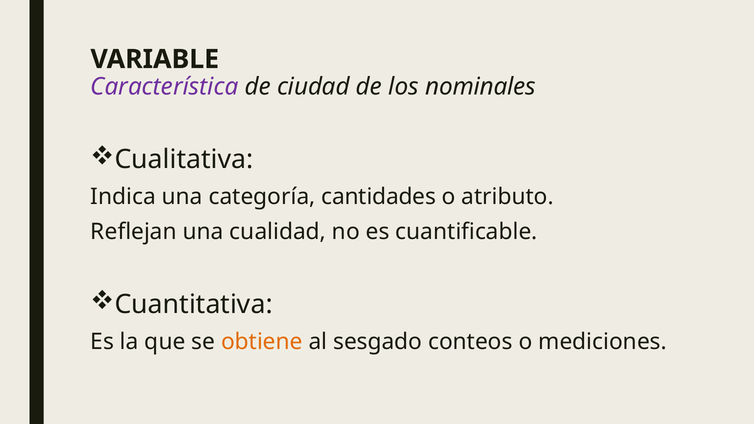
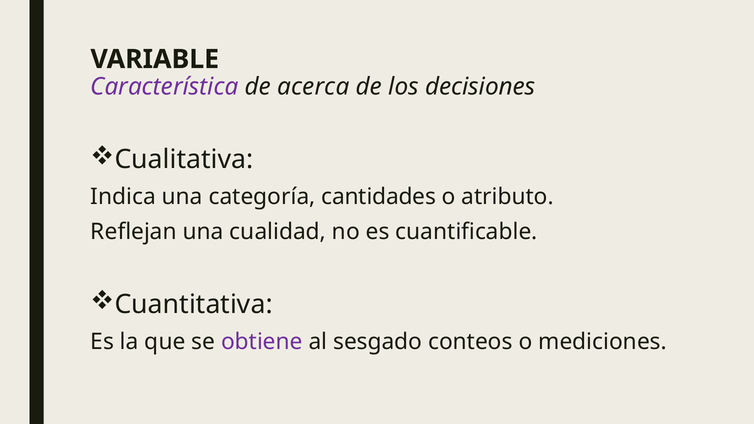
ciudad: ciudad -> acerca (313, 87)
nominales: nominales -> decisiones (480, 87)
obtiene colour: orange -> purple (262, 342)
